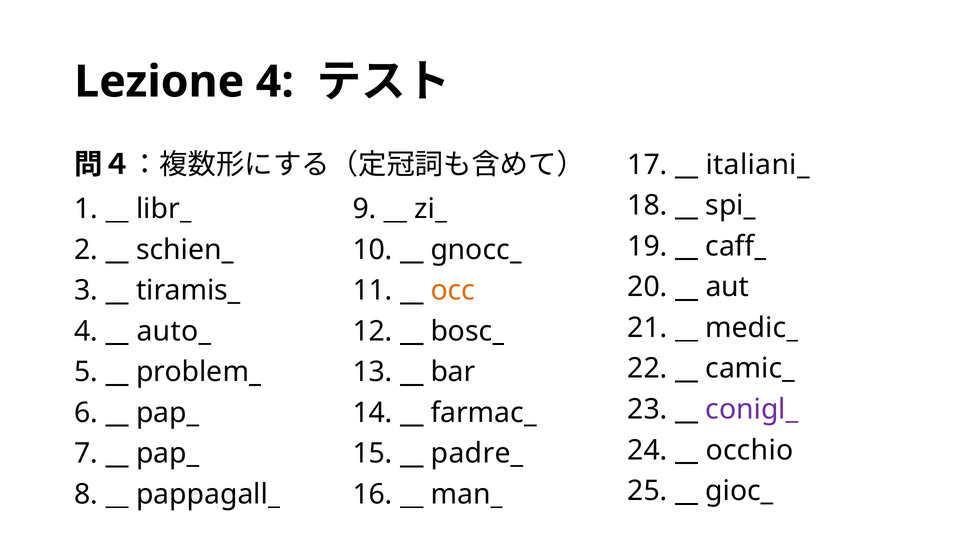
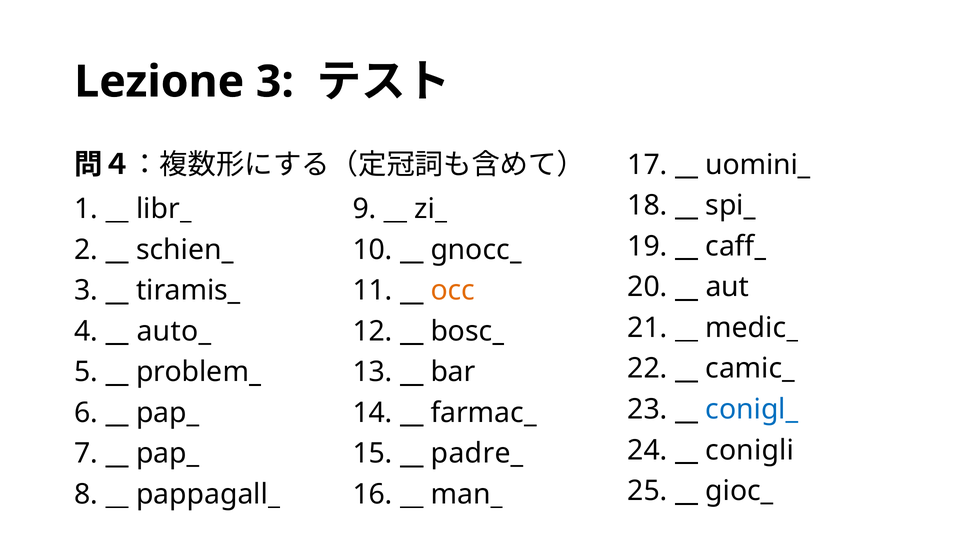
Lezione 4: 4 -> 3 (275, 82)
italiani_: italiani_ -> uomini_ (758, 165)
conigl_ colour: purple -> blue (752, 409)
occhio: occhio -> conigli (750, 450)
